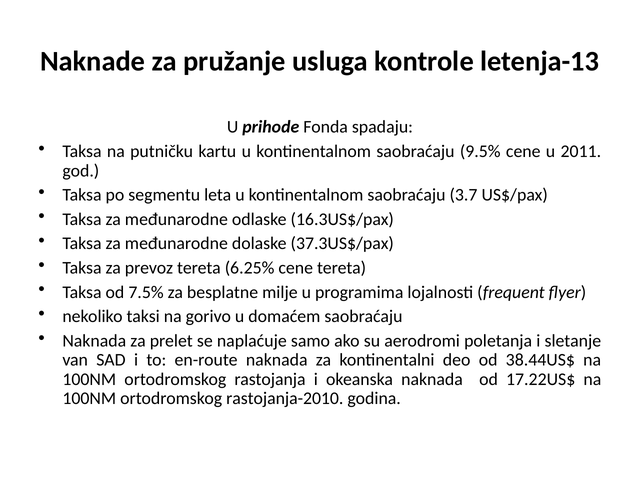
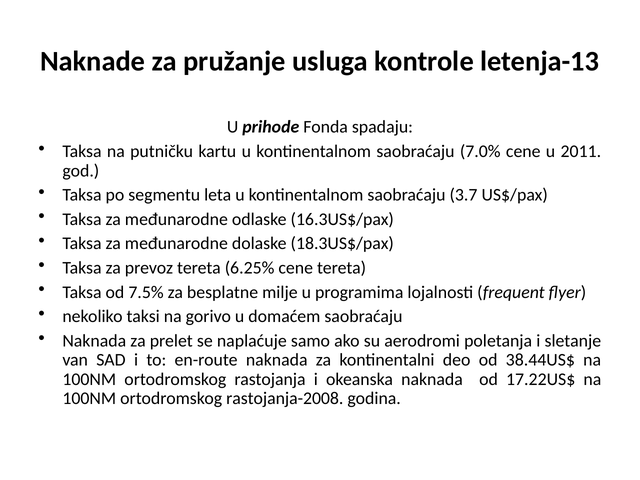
9.5%: 9.5% -> 7.0% (480, 151)
37.3US$/pax: 37.3US$/pax -> 18.3US$/pax (342, 244)
rastojanja-2010: rastojanja-2010 -> rastojanja-2008 (285, 398)
